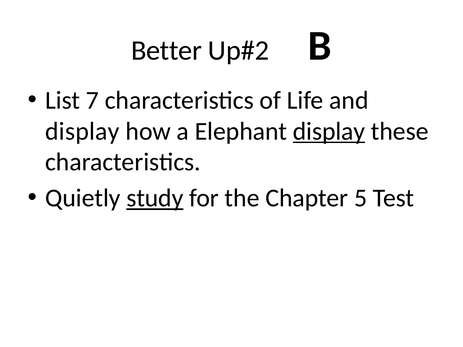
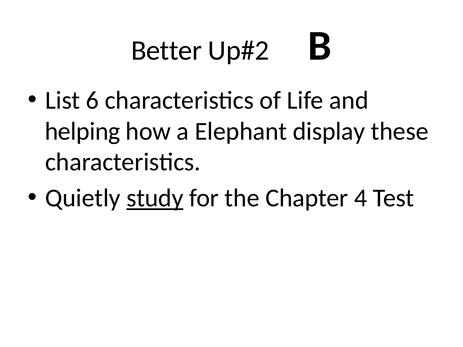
7: 7 -> 6 (92, 101)
display: display -> helping (83, 131)
display underline: present -> none (329, 131)
5: 5 -> 4 (361, 198)
